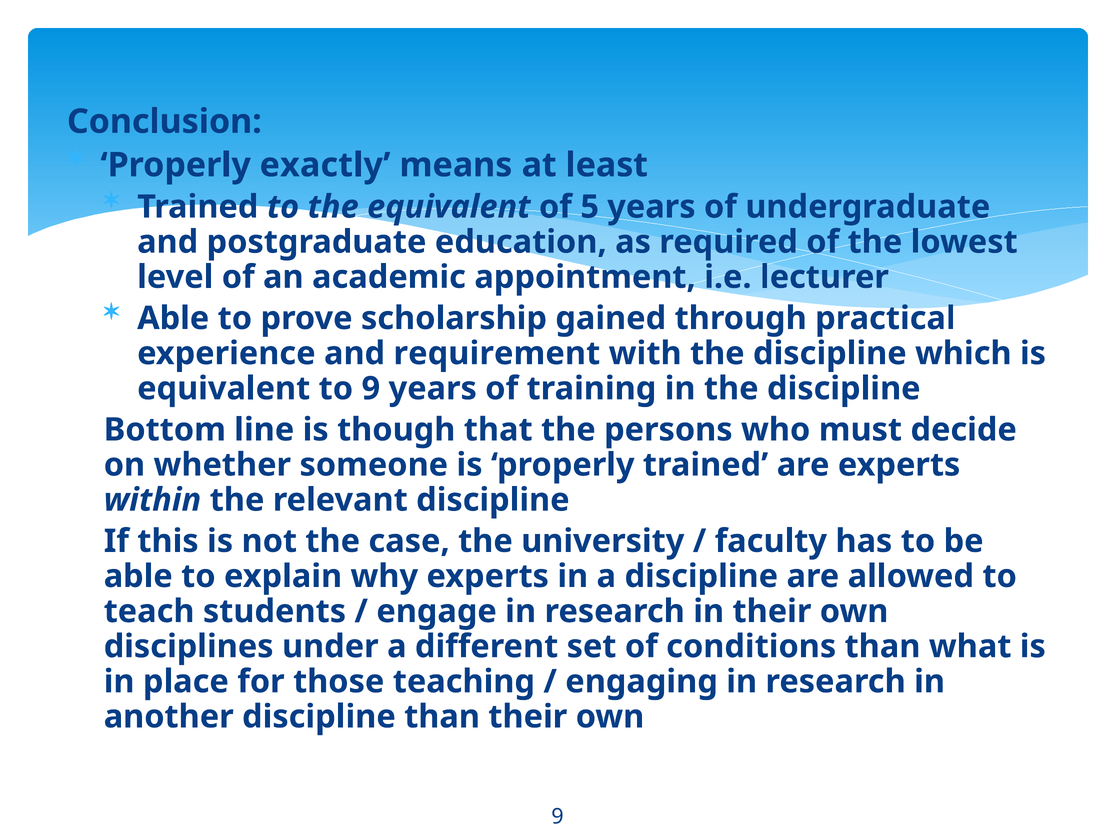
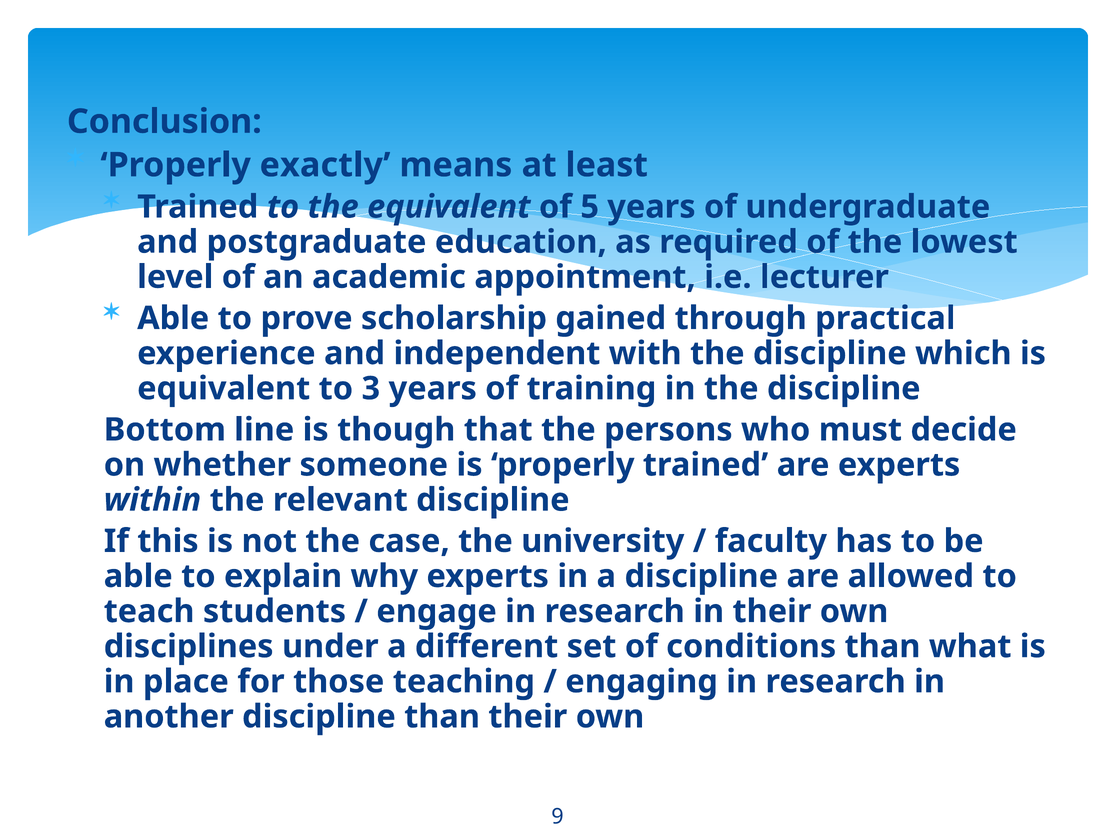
requirement: requirement -> independent (497, 354)
to 9: 9 -> 3 (371, 389)
